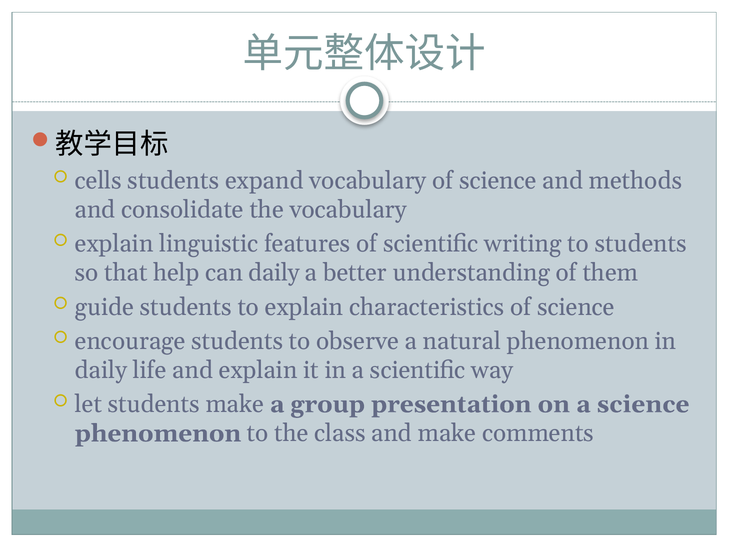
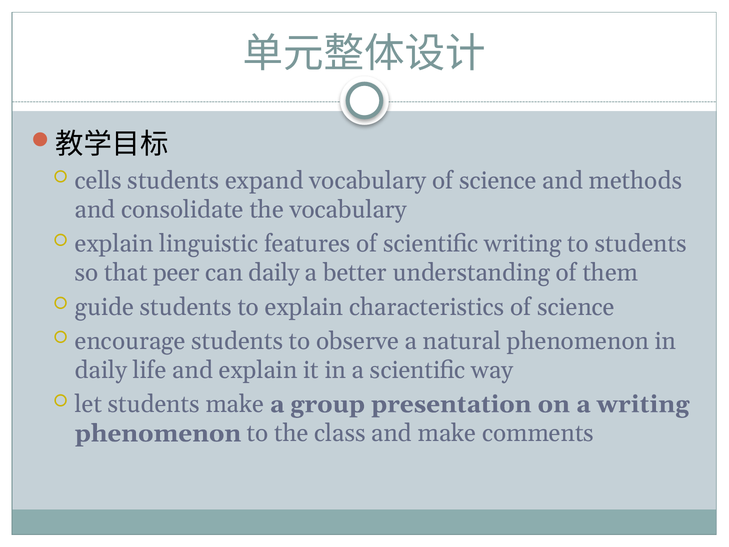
help: help -> peer (177, 273)
a science: science -> writing (643, 404)
